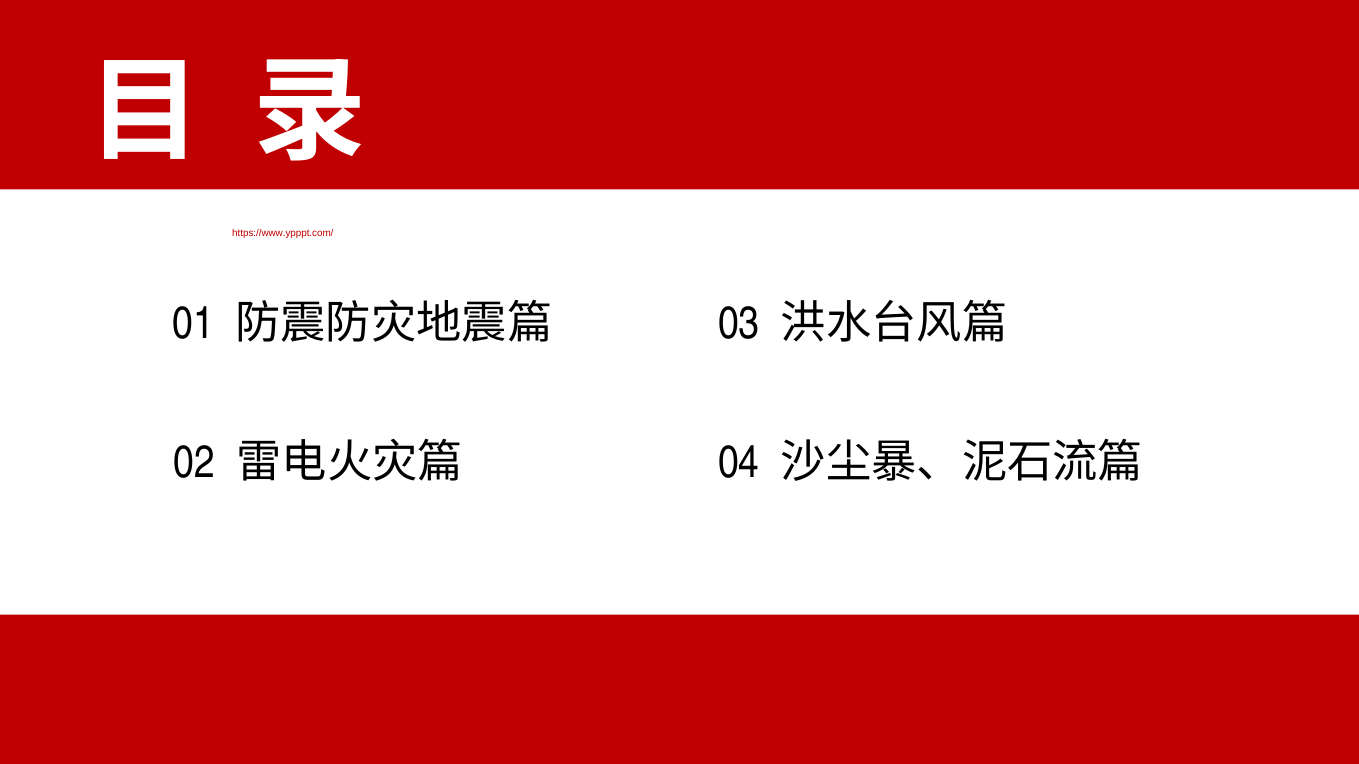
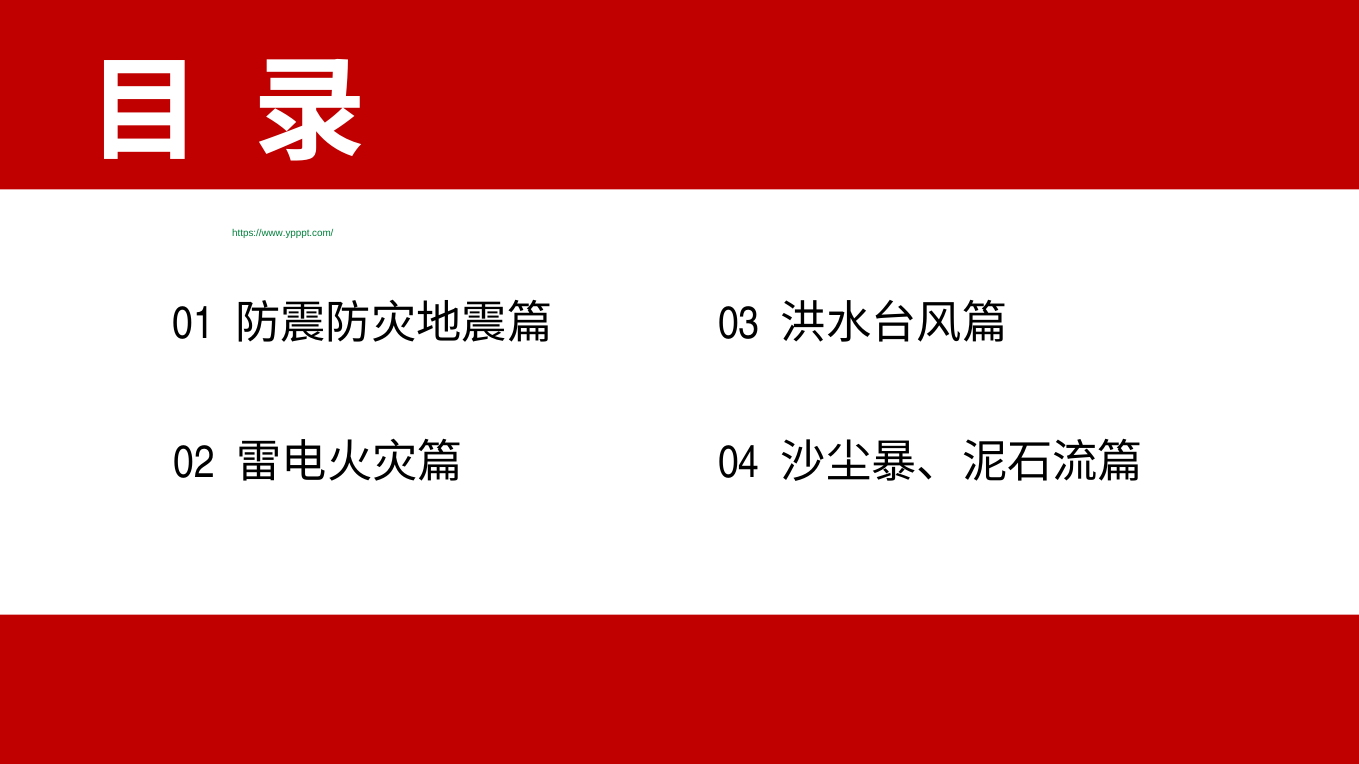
https://www.ypppt.com/ colour: red -> green (283, 233)
